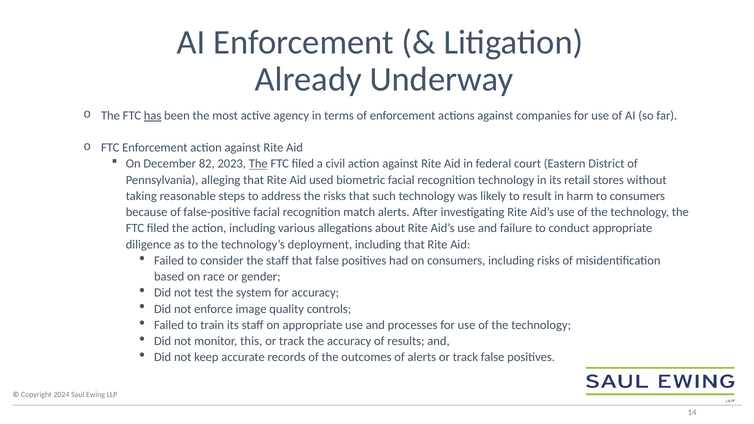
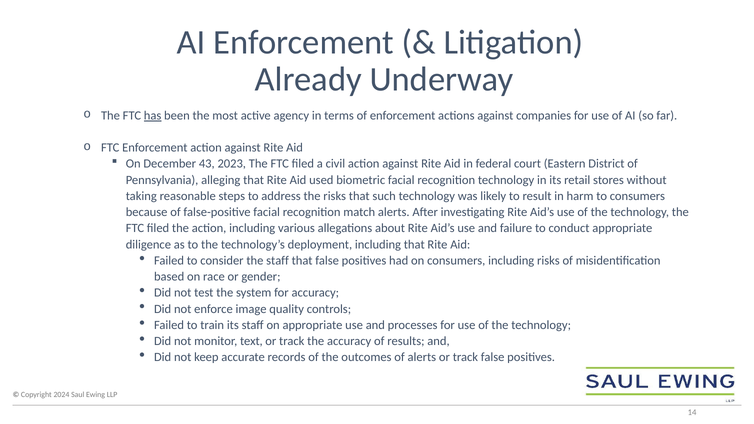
82: 82 -> 43 (207, 164)
The underline: present -> none (258, 164)
this: this -> text (251, 341)
